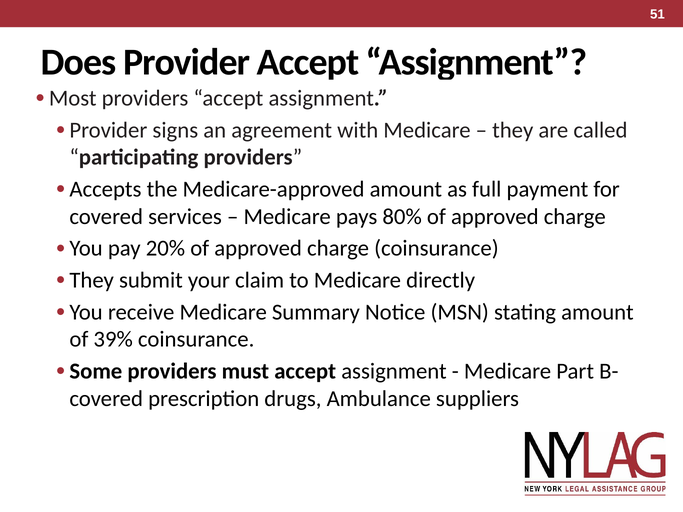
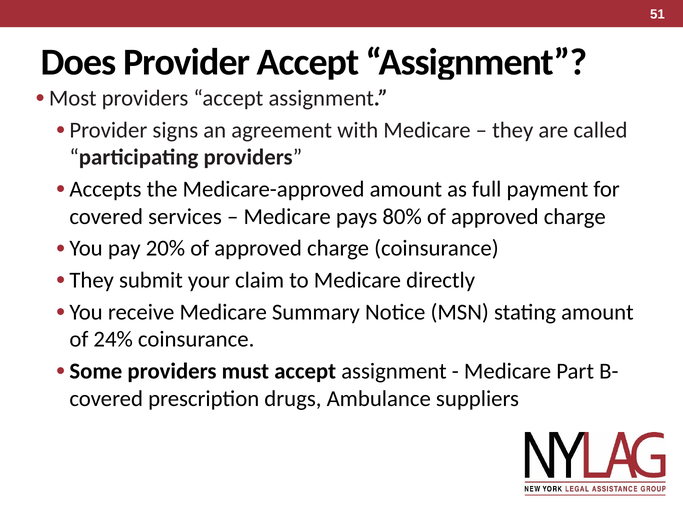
39%: 39% -> 24% (113, 340)
